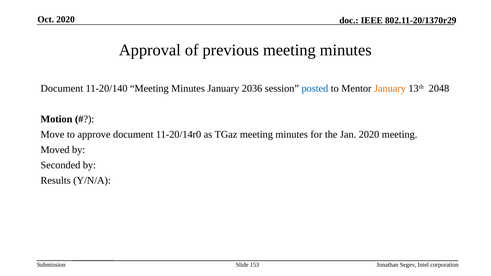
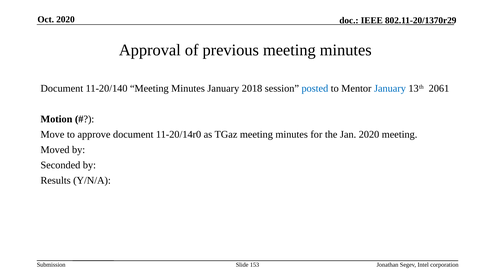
2036: 2036 -> 2018 (252, 88)
January colour: orange -> blue (390, 88)
2048: 2048 -> 2061 (439, 88)
